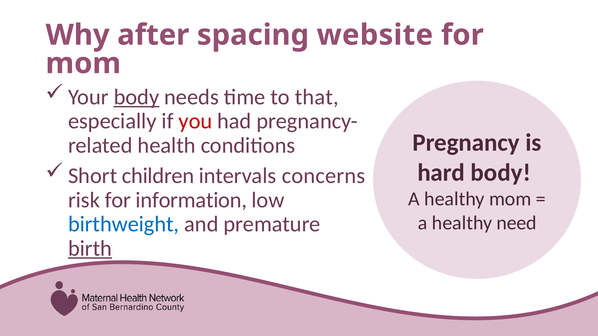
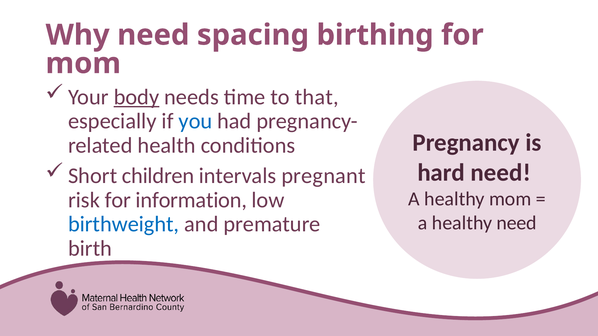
Why after: after -> need (153, 35)
website: website -> birthing (375, 35)
you colour: red -> blue (195, 121)
hard body: body -> need (501, 173)
concerns: concerns -> pregnant (324, 176)
birth underline: present -> none (90, 249)
